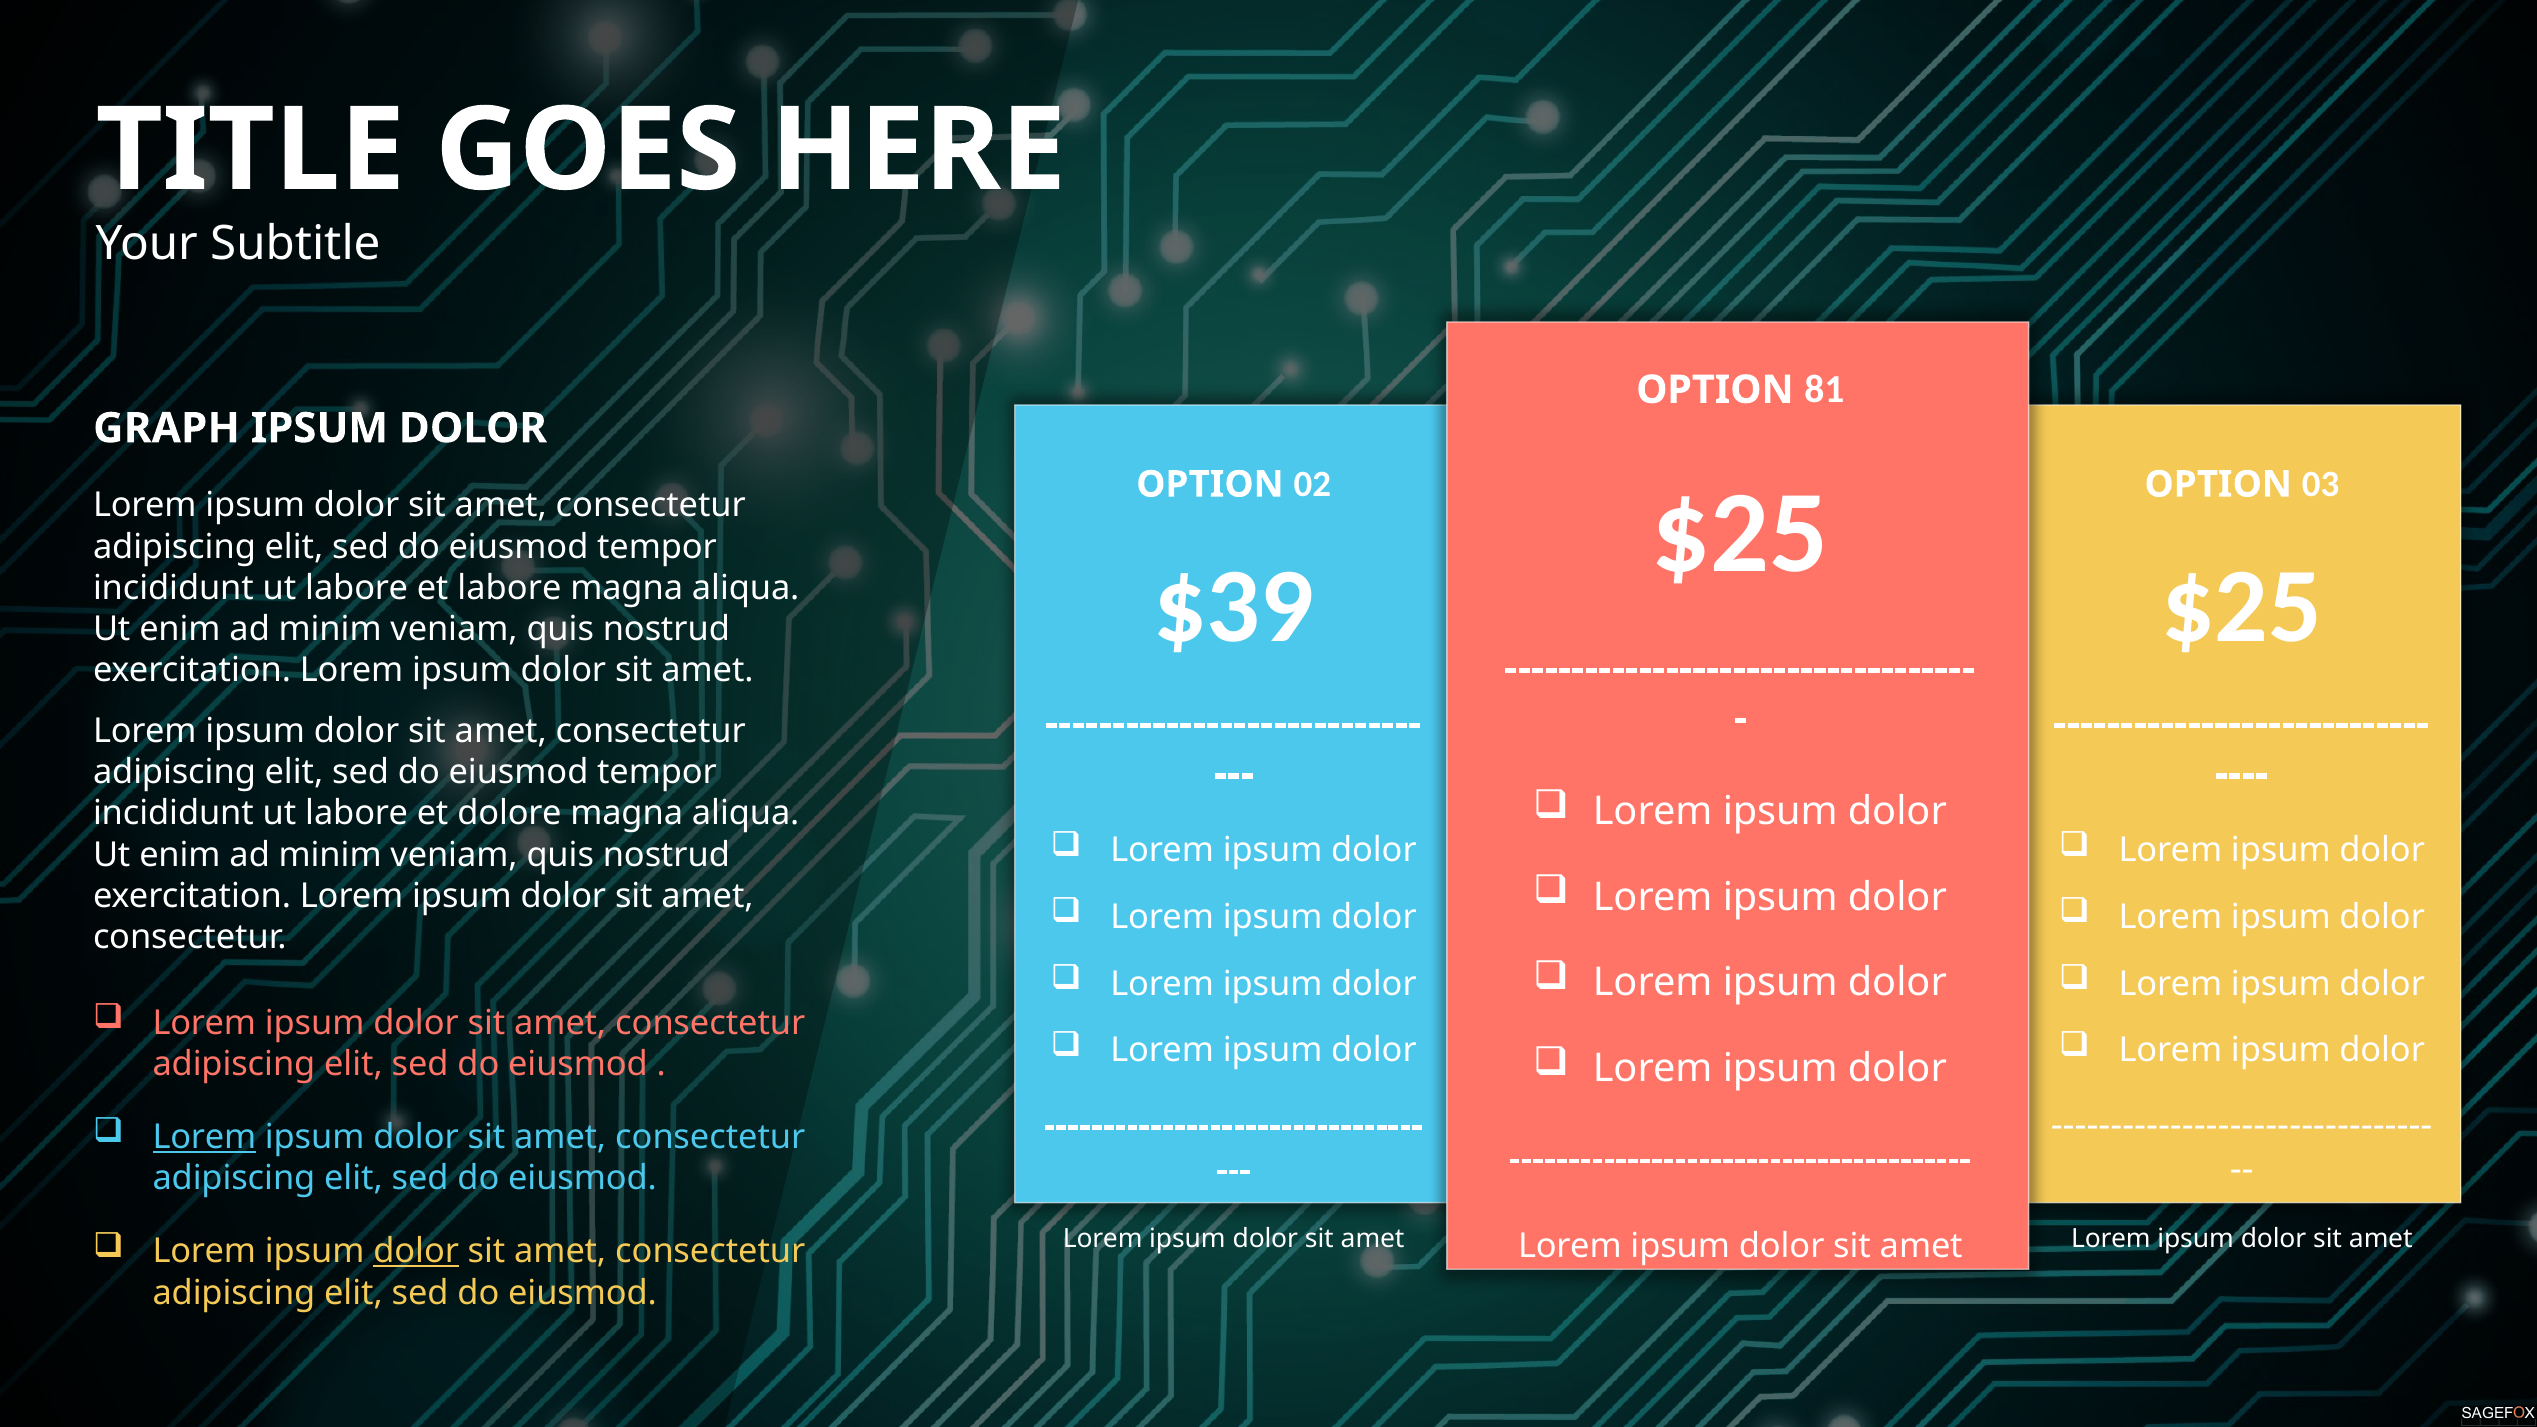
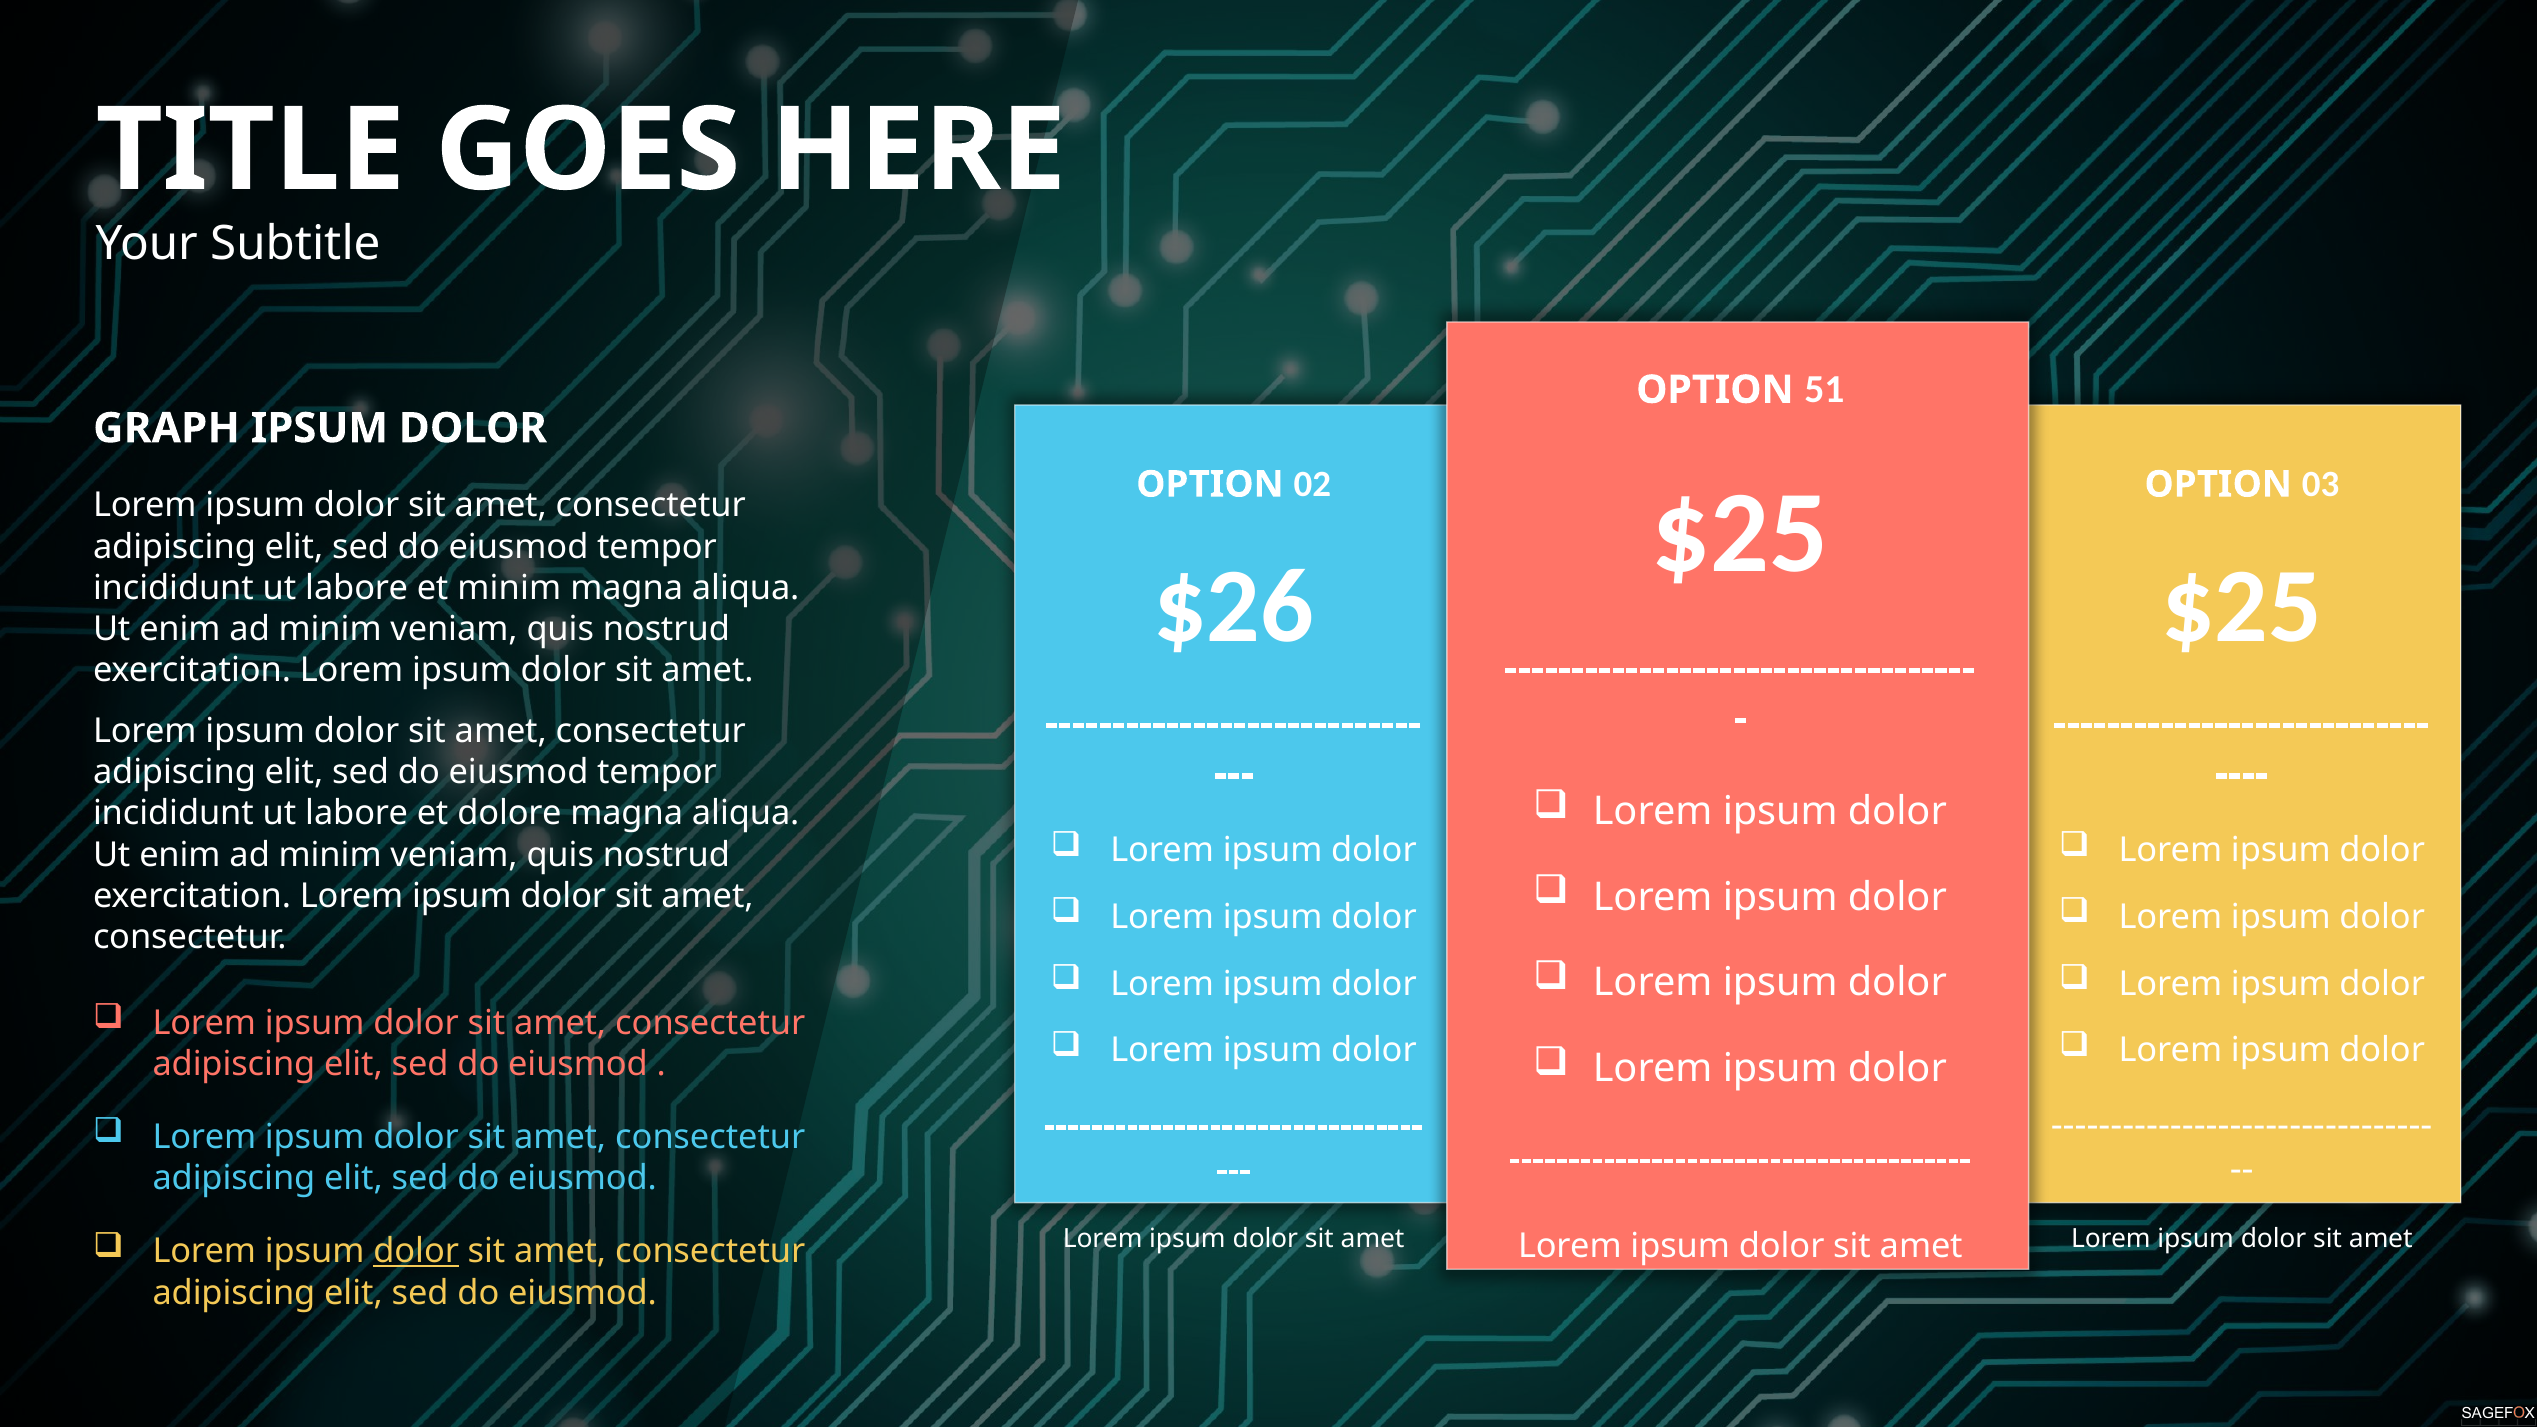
81: 81 -> 51 (1824, 390)
$39: $39 -> $26 (1234, 607)
et labore: labore -> minim (509, 588)
Lorem underline: present -> none (204, 1137)
